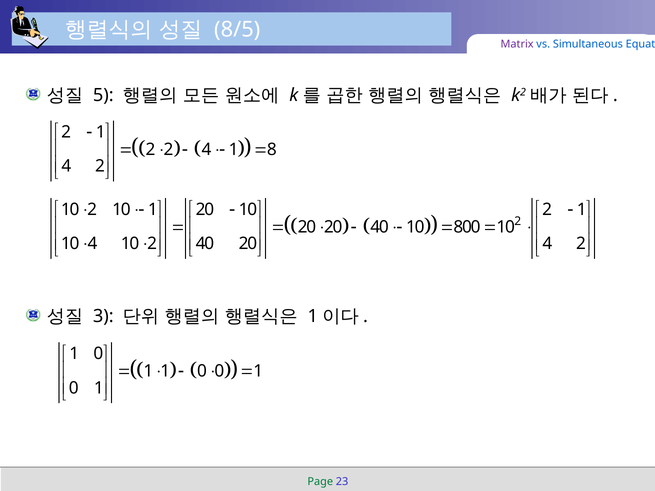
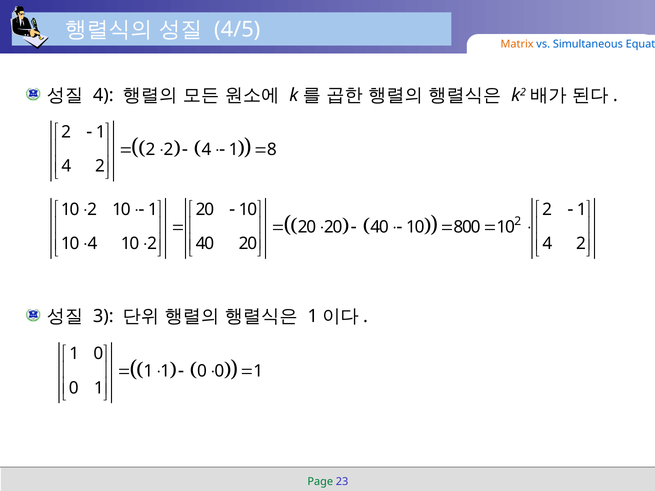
8/5: 8/5 -> 4/5 (237, 30)
Matrix colour: purple -> orange (517, 44)
5: 5 -> 4 (103, 95)
